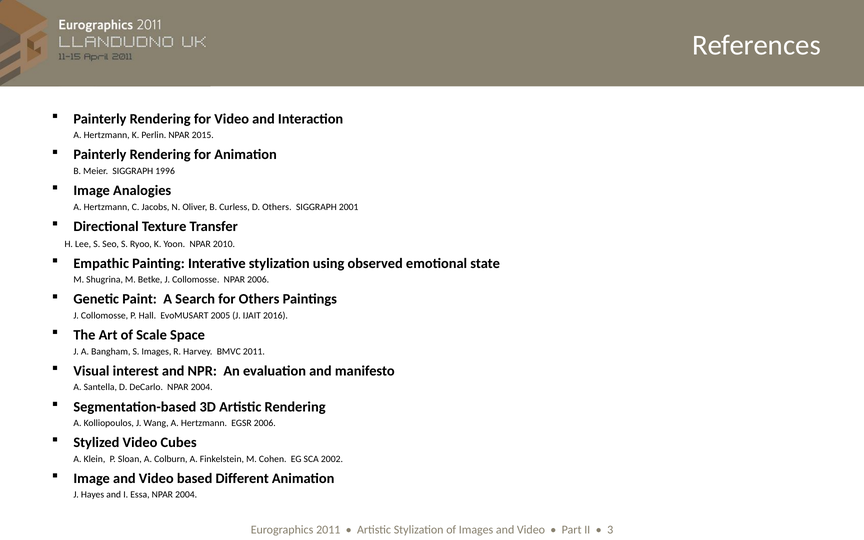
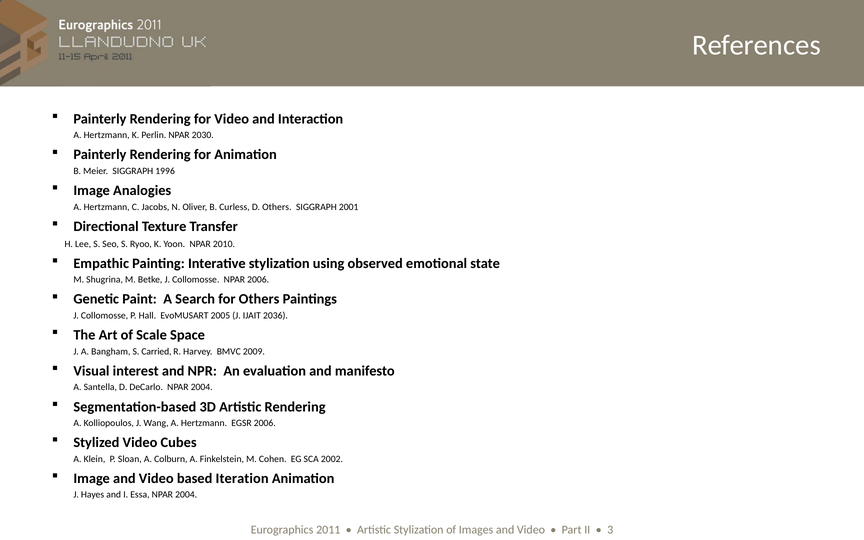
2015: 2015 -> 2030 (203, 135)
2016: 2016 -> 2036 (275, 316)
S Images: Images -> Carried (156, 351)
BMVC 2011: 2011 -> 2009 (254, 351)
Different: Different -> Iteration (242, 478)
